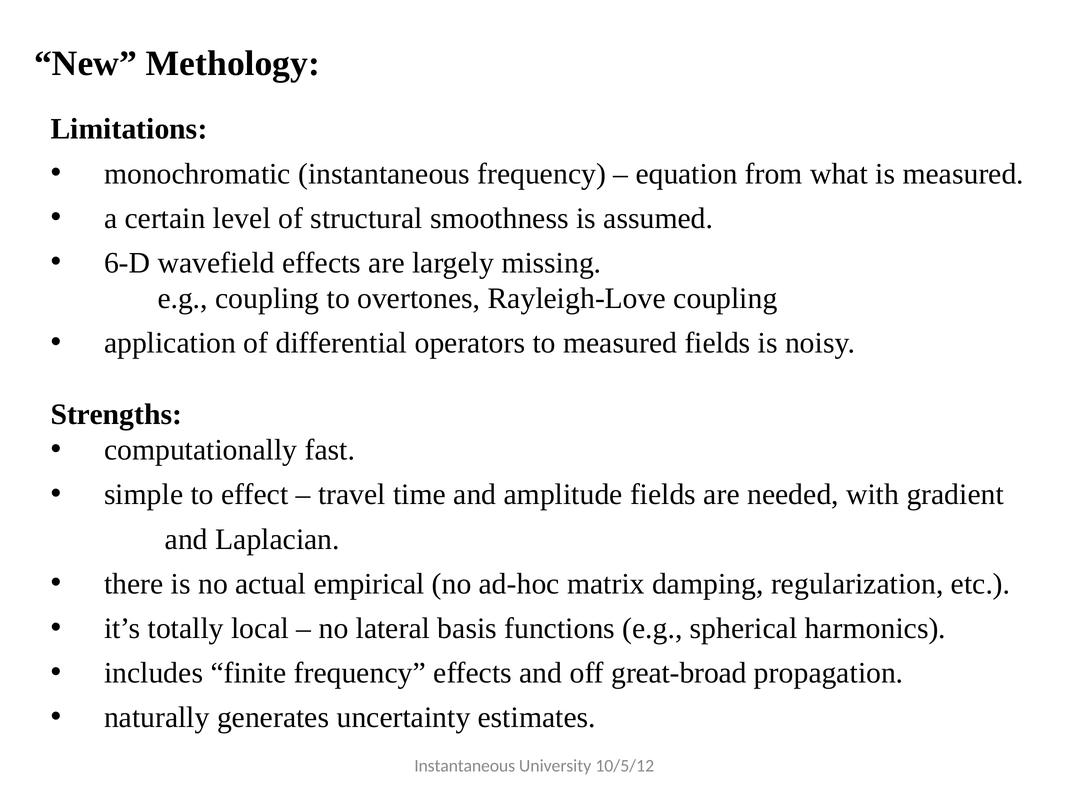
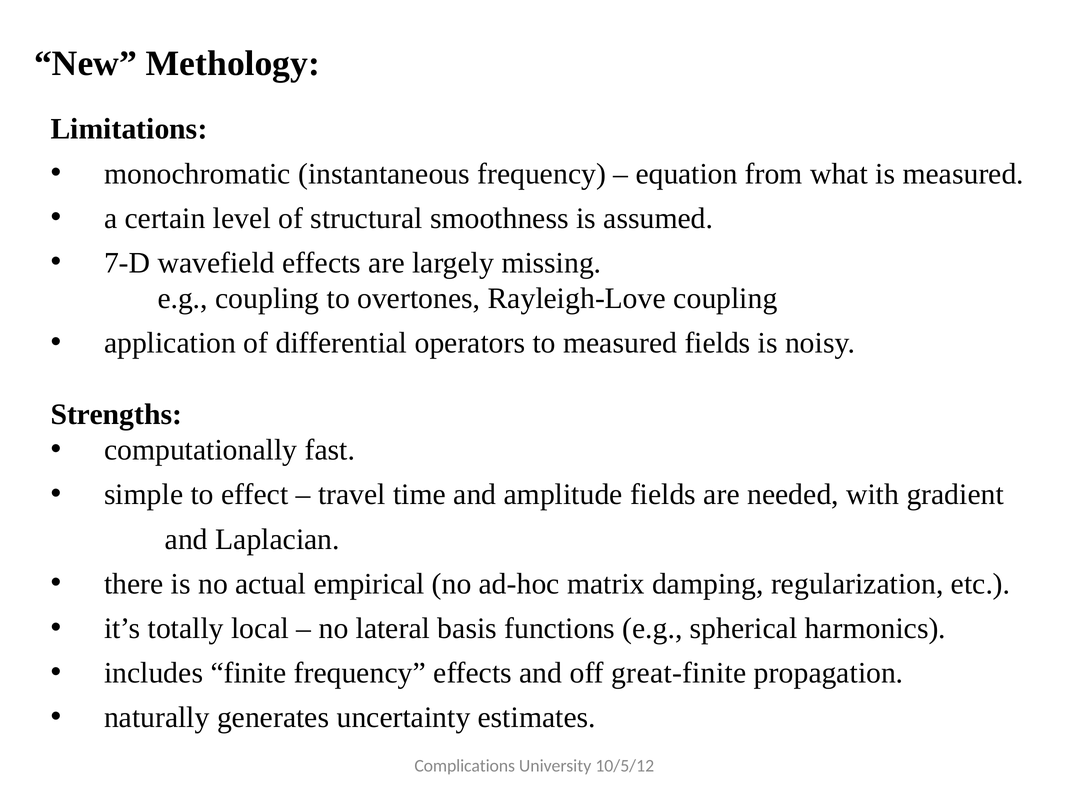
6-D: 6-D -> 7-D (127, 263)
great-broad: great-broad -> great-finite (679, 673)
Instantaneous: Instantaneous -> Complications (465, 765)
